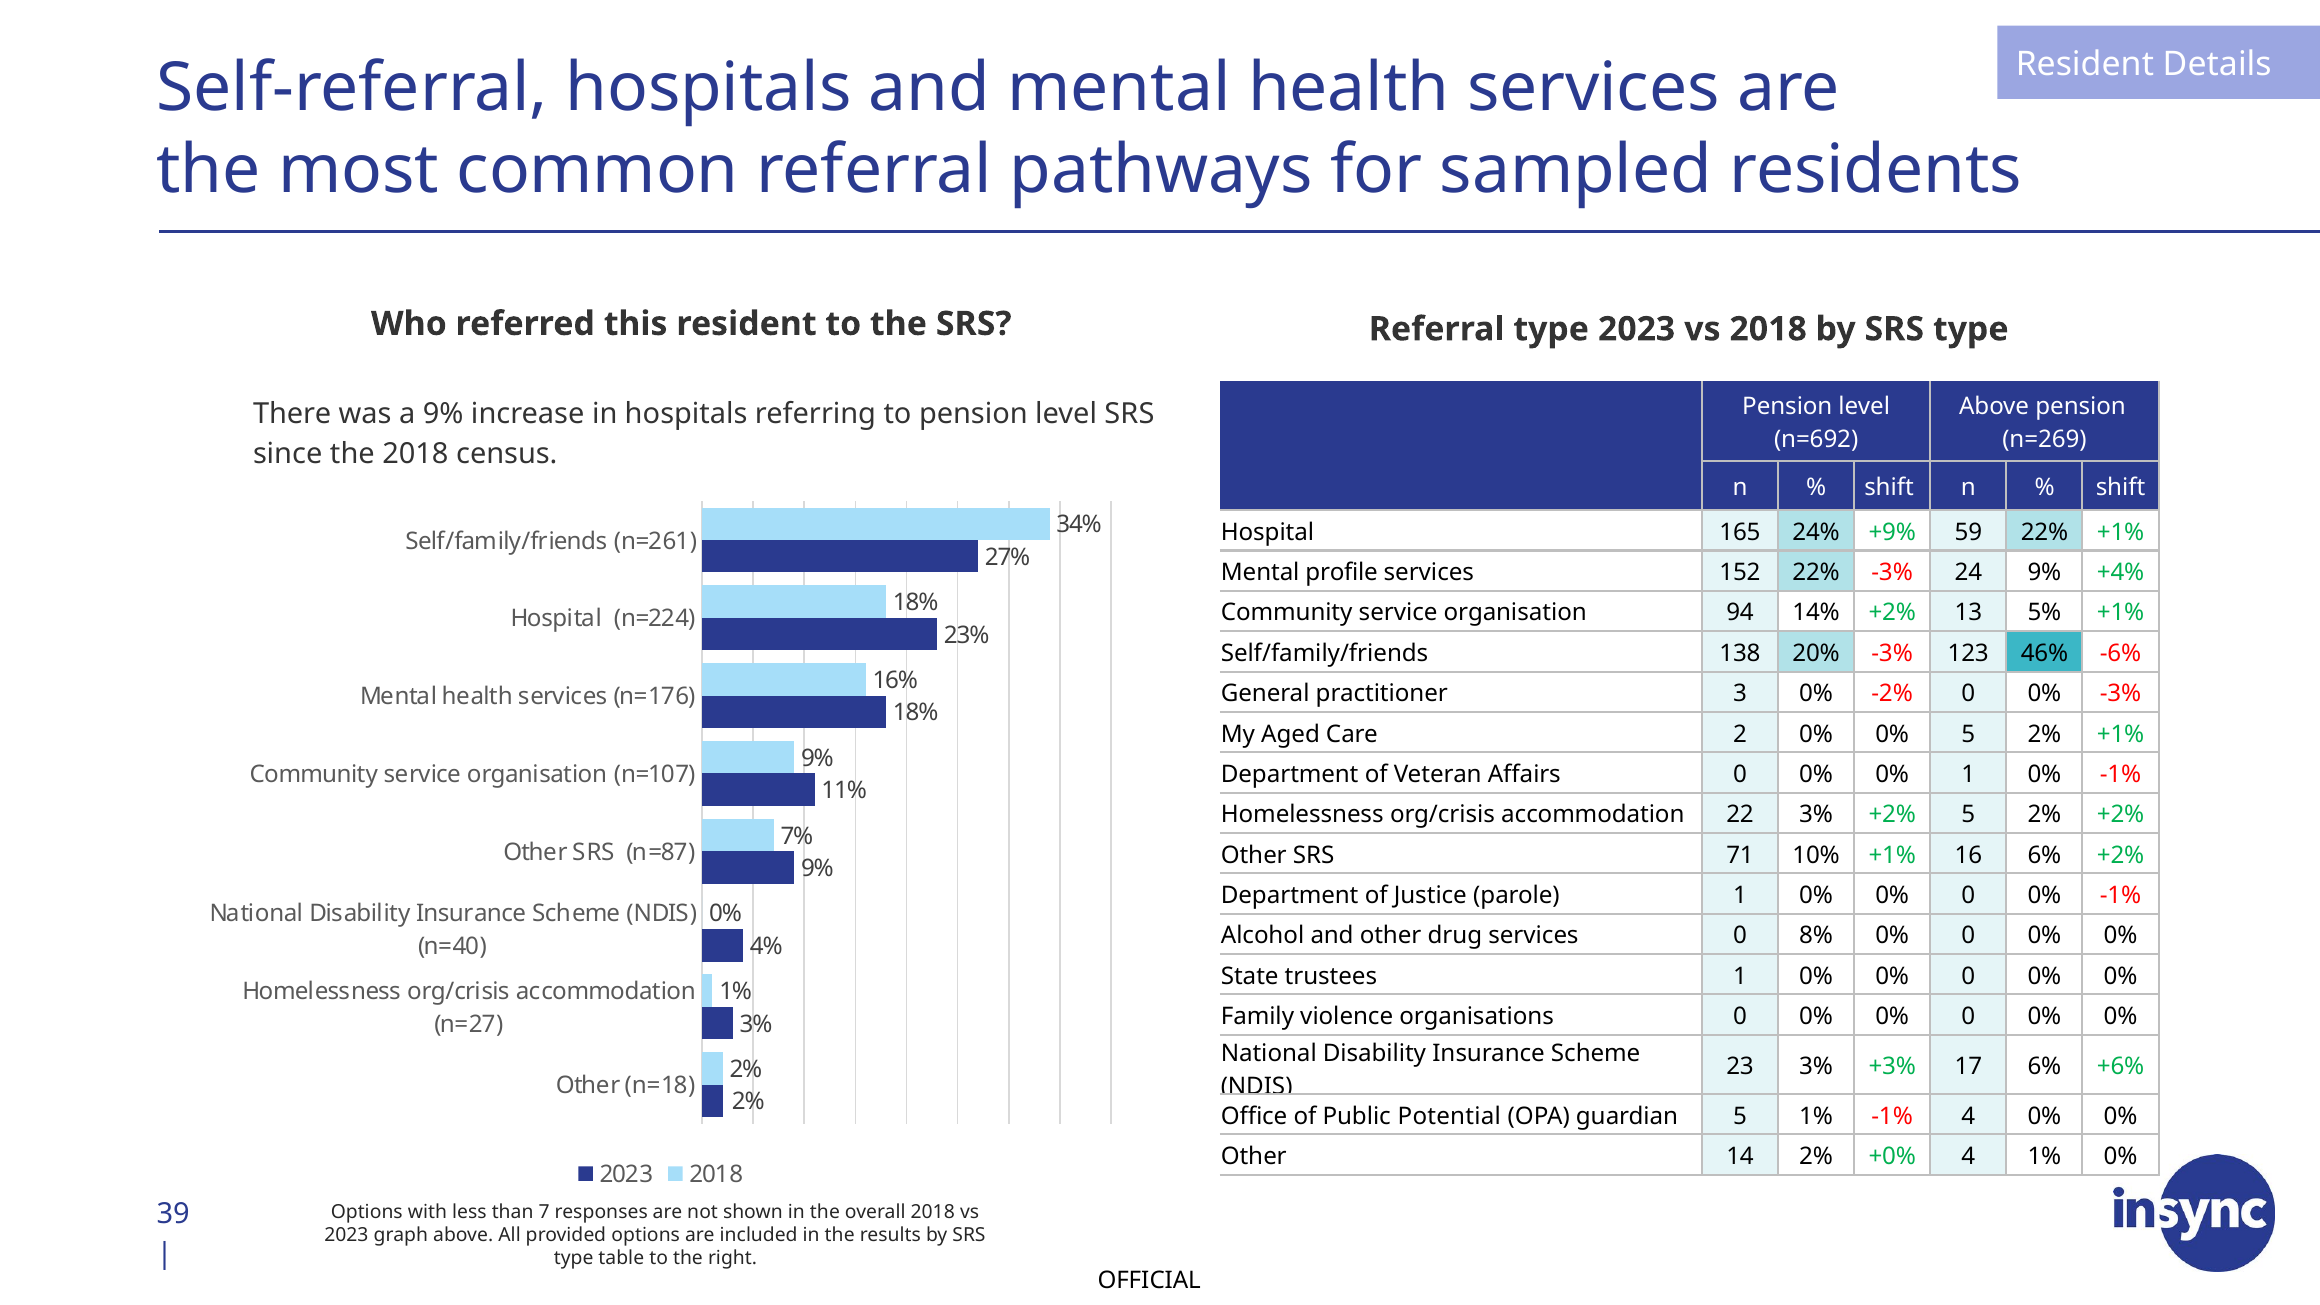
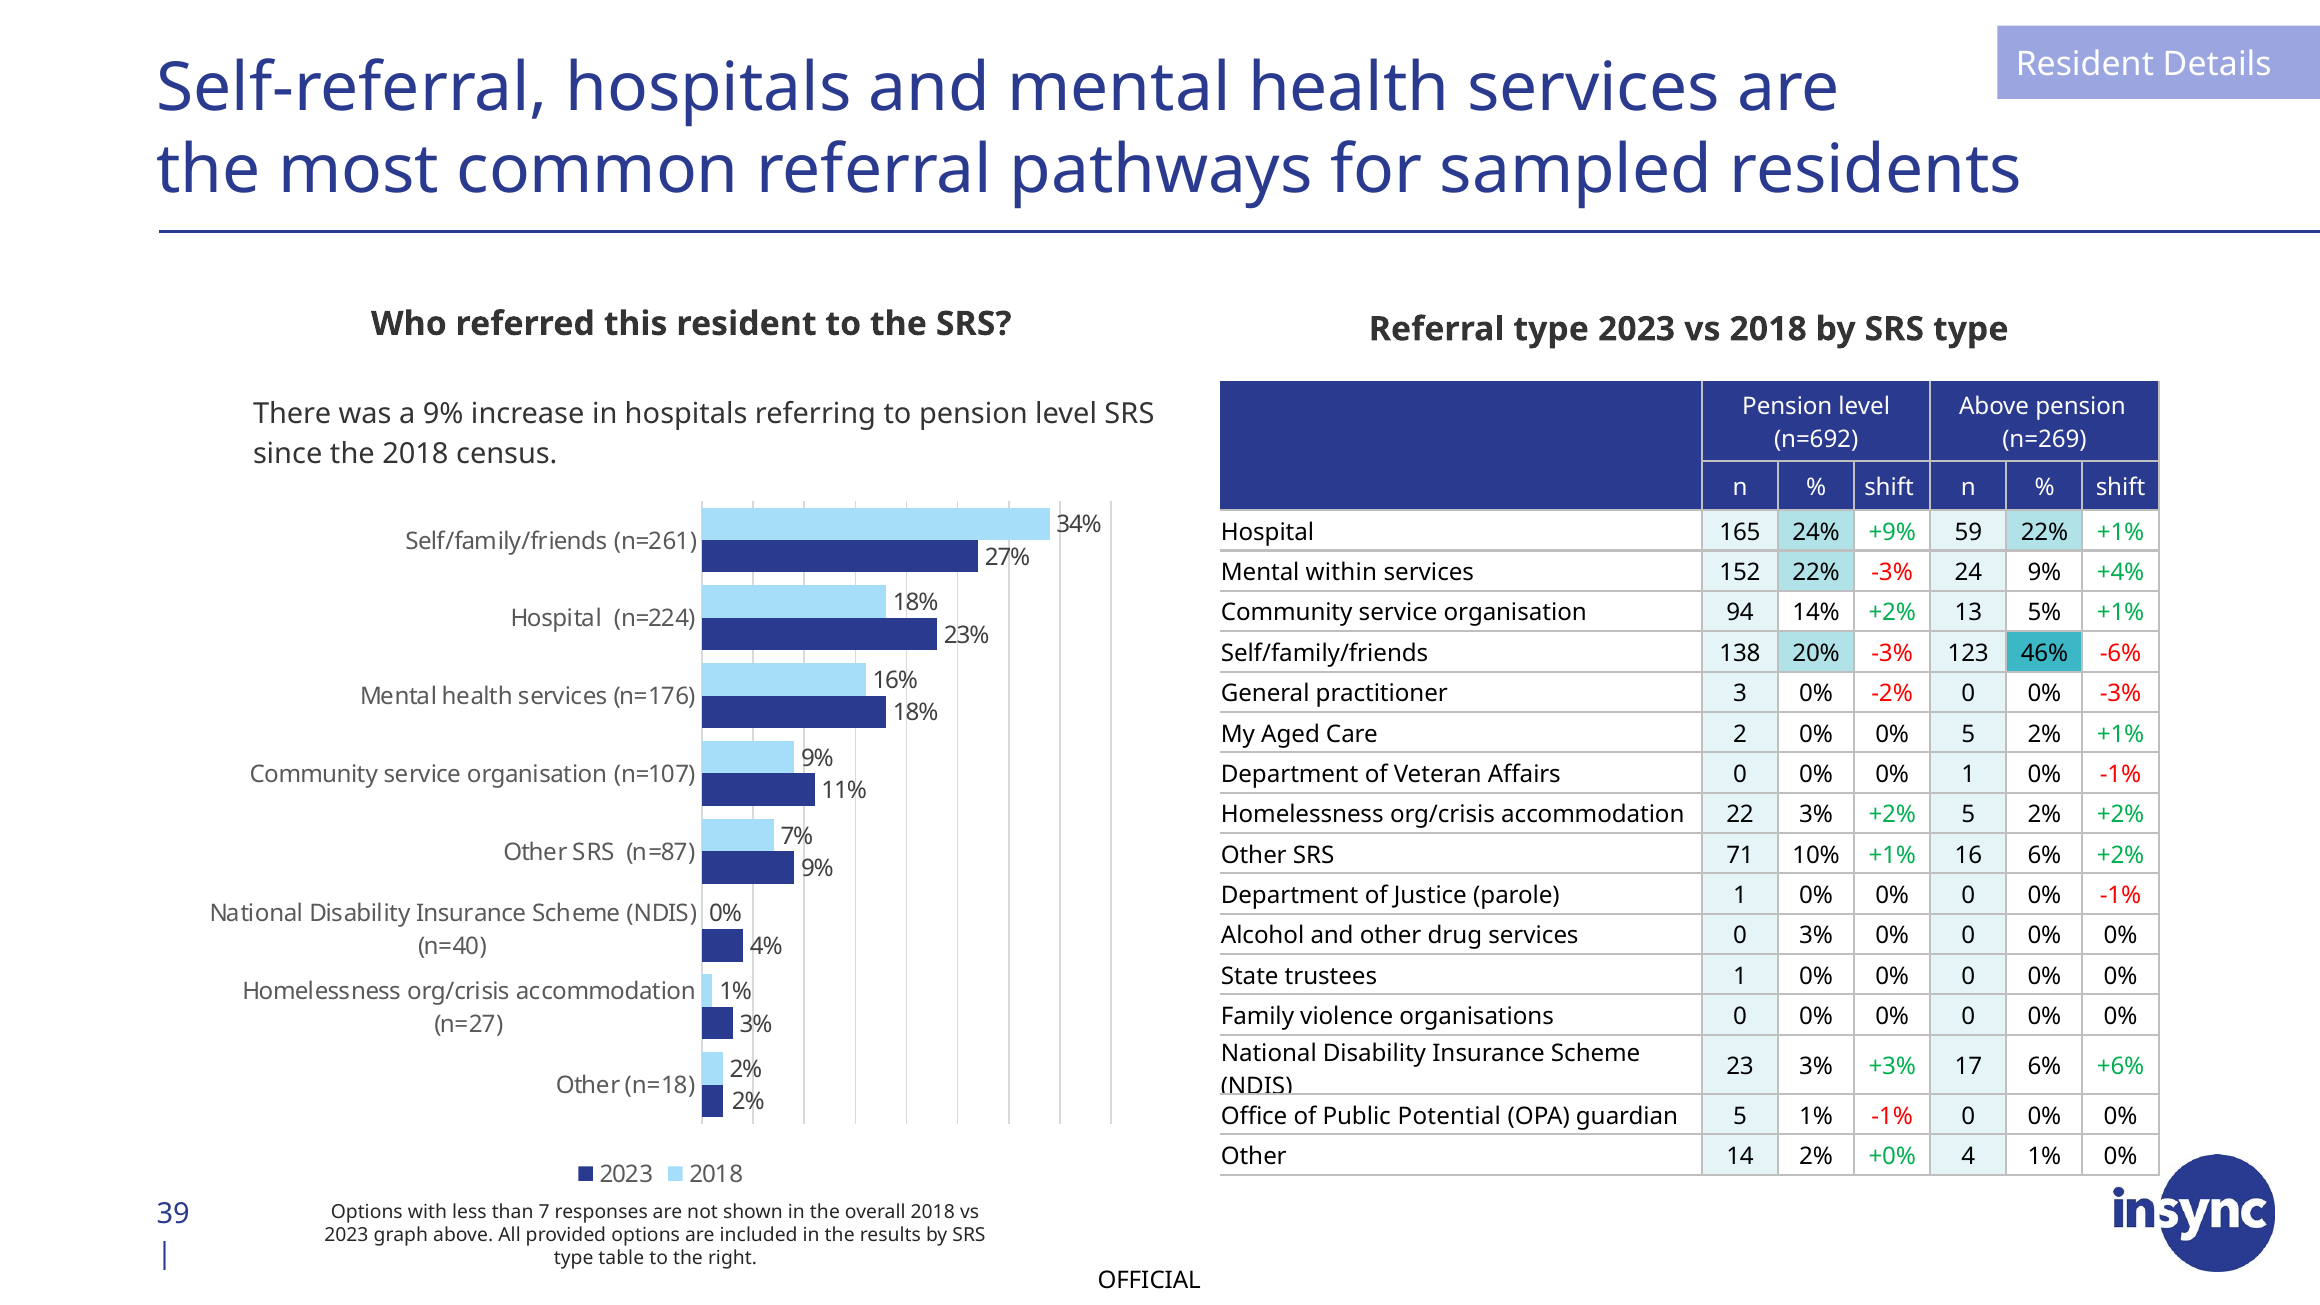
profile: profile -> within (1341, 573)
0 8%: 8% -> 3% (1816, 936)
-1% 4: 4 -> 0 (1968, 1116)
